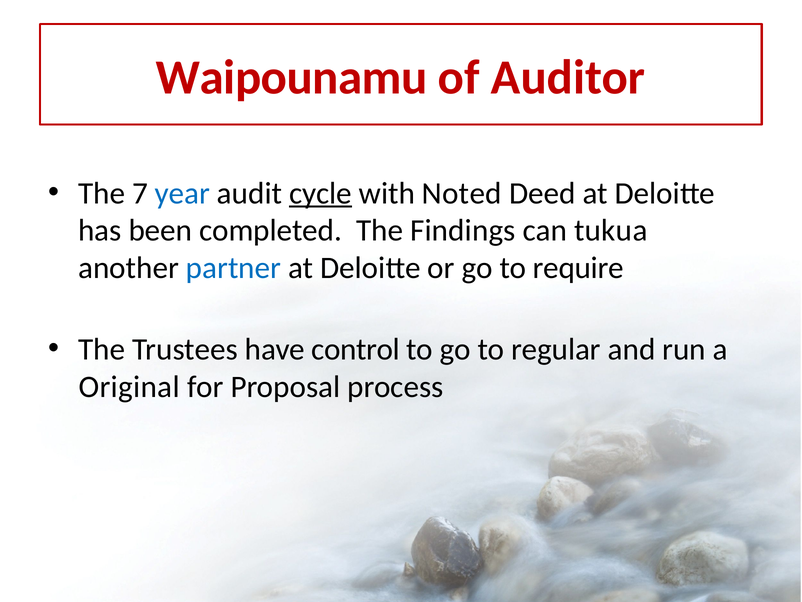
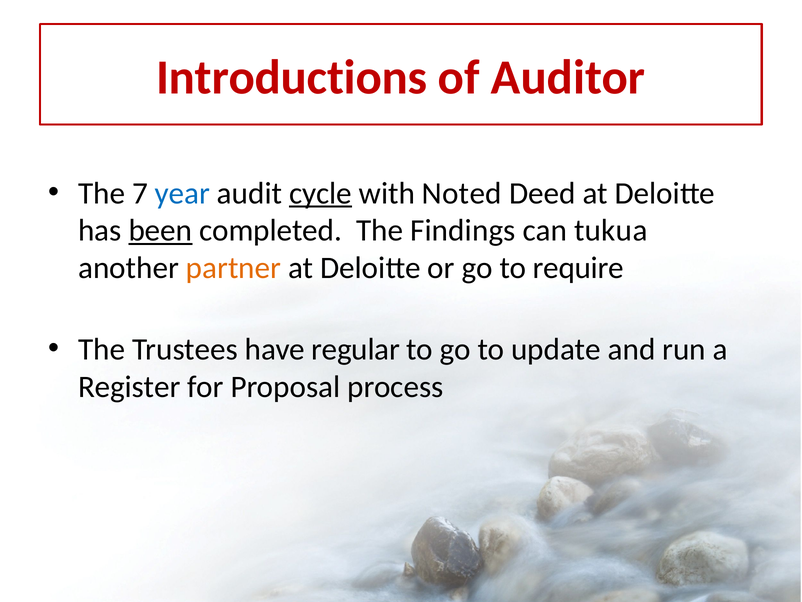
Waipounamu: Waipounamu -> Introductions (292, 78)
been underline: none -> present (160, 230)
partner colour: blue -> orange (234, 268)
control: control -> regular (356, 349)
regular: regular -> update (556, 349)
Original: Original -> Register (129, 387)
